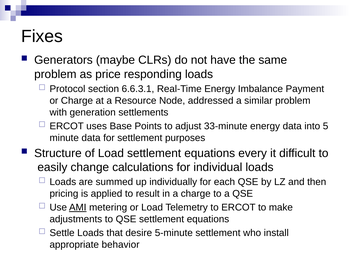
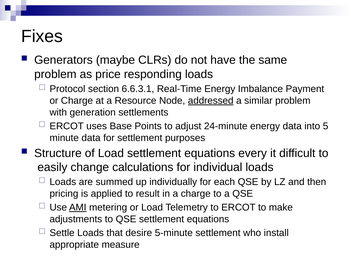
addressed underline: none -> present (211, 100)
33-minute: 33-minute -> 24-minute (226, 126)
behavior: behavior -> measure (121, 244)
